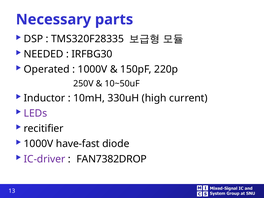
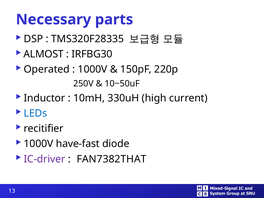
NEEDED: NEEDED -> ALMOST (44, 54)
LEDs colour: purple -> blue (35, 113)
FAN7382DROP: FAN7382DROP -> FAN7382THAT (112, 159)
